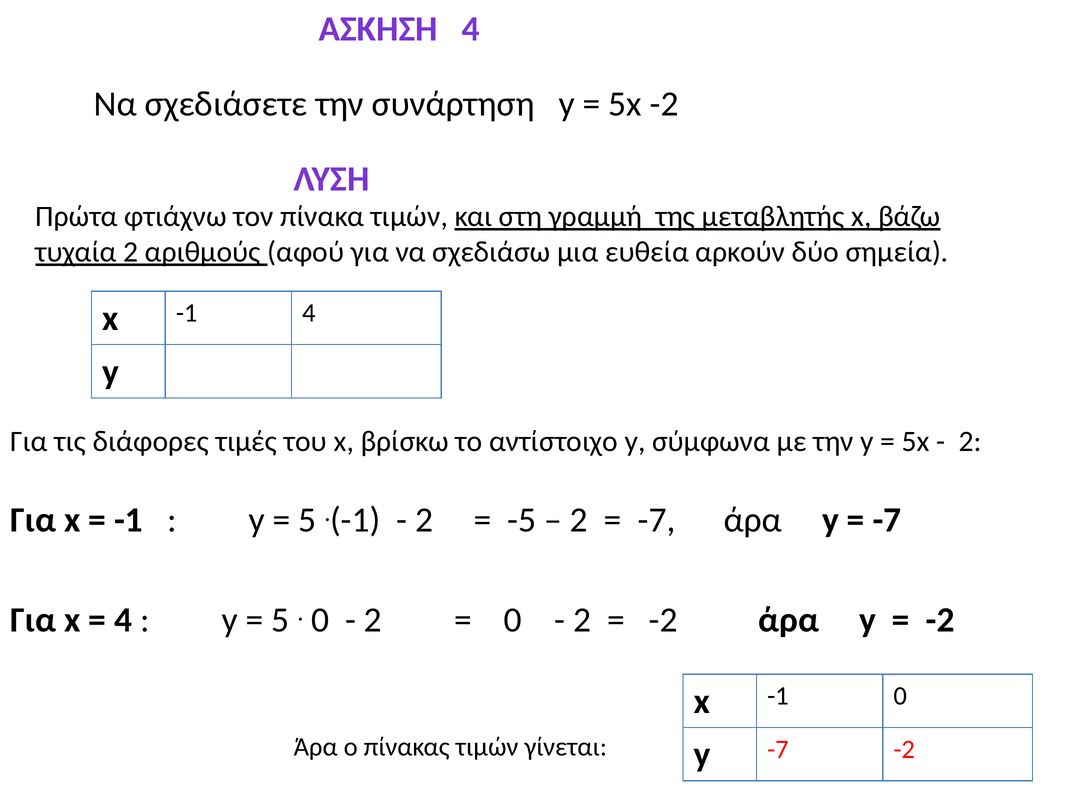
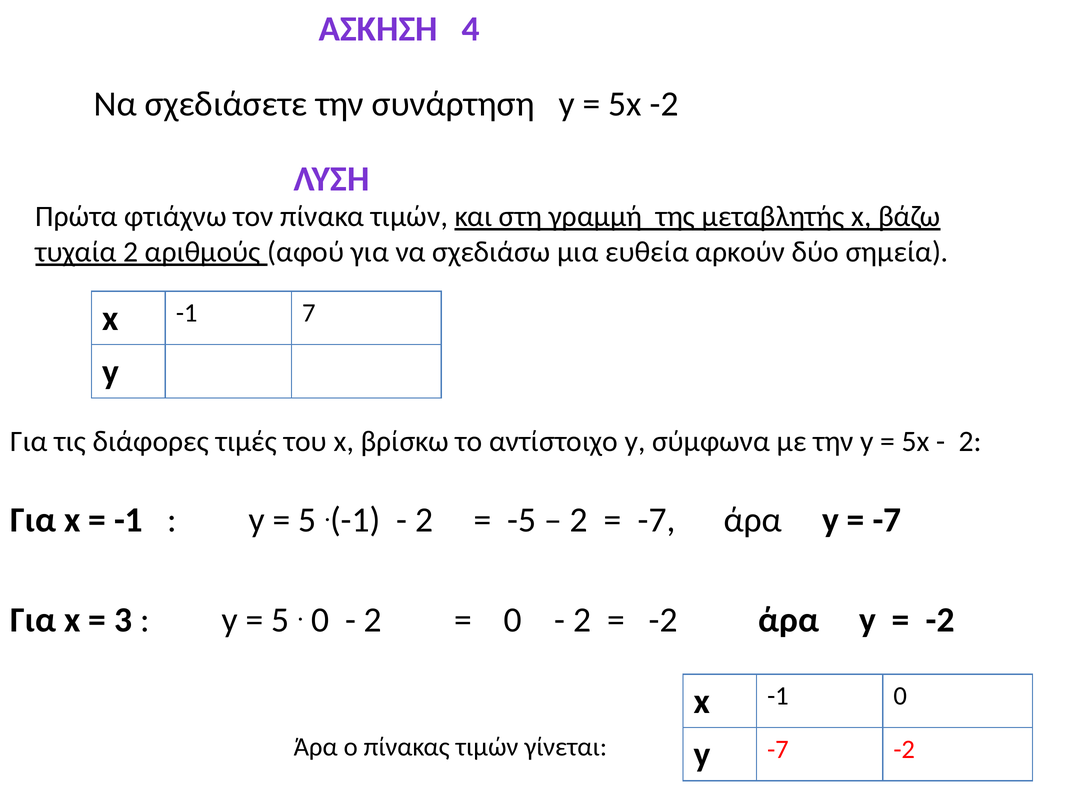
-1 4: 4 -> 7 (309, 313)
4: 4 -> 3 (123, 620)
